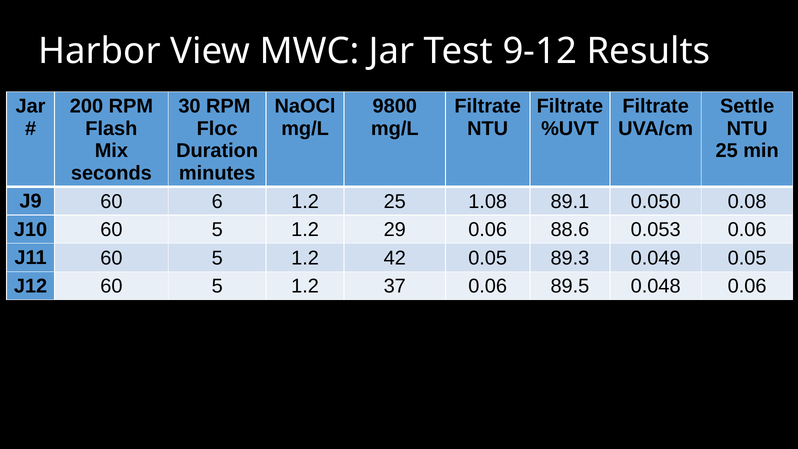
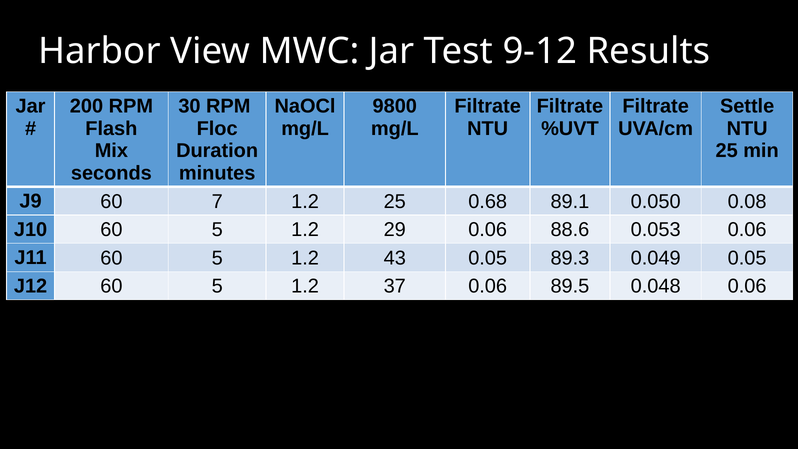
6: 6 -> 7 (217, 201)
1.08: 1.08 -> 0.68 (488, 201)
42: 42 -> 43 (395, 258)
